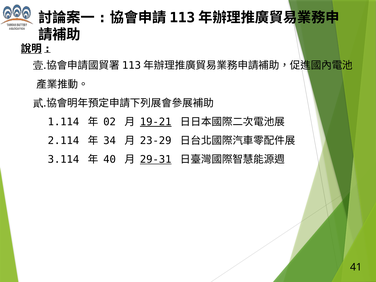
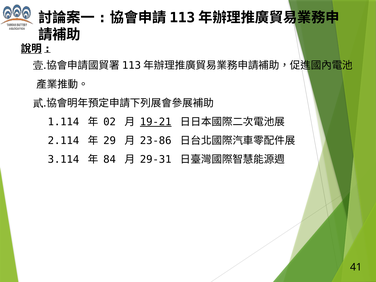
34: 34 -> 29 (110, 141)
23-29: 23-29 -> 23-86 (156, 141)
40: 40 -> 84 (110, 160)
29-31 underline: present -> none (156, 160)
